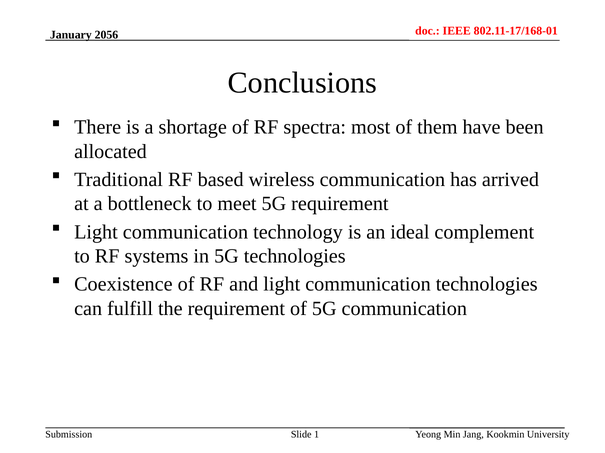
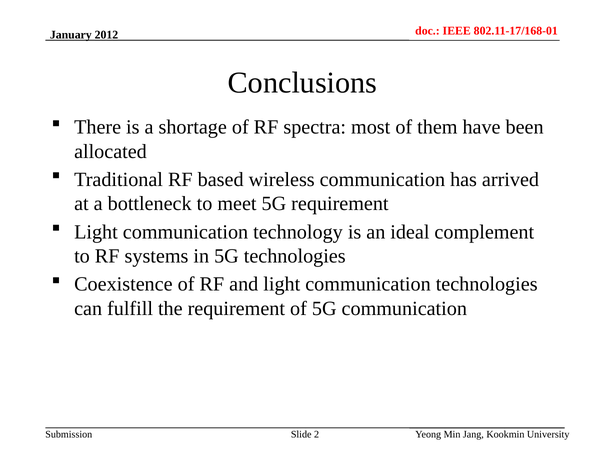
2056: 2056 -> 2012 (106, 35)
1: 1 -> 2 (317, 435)
